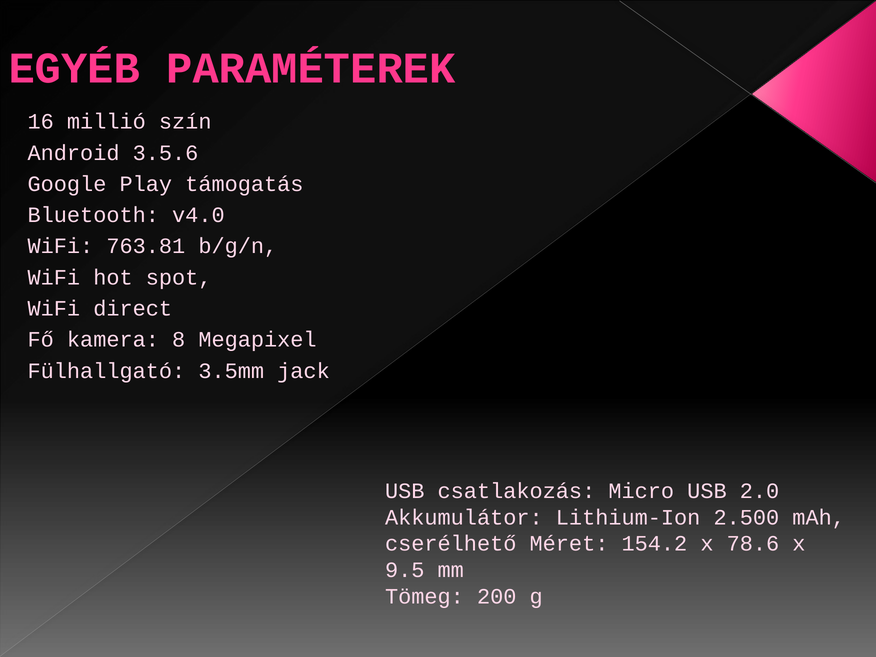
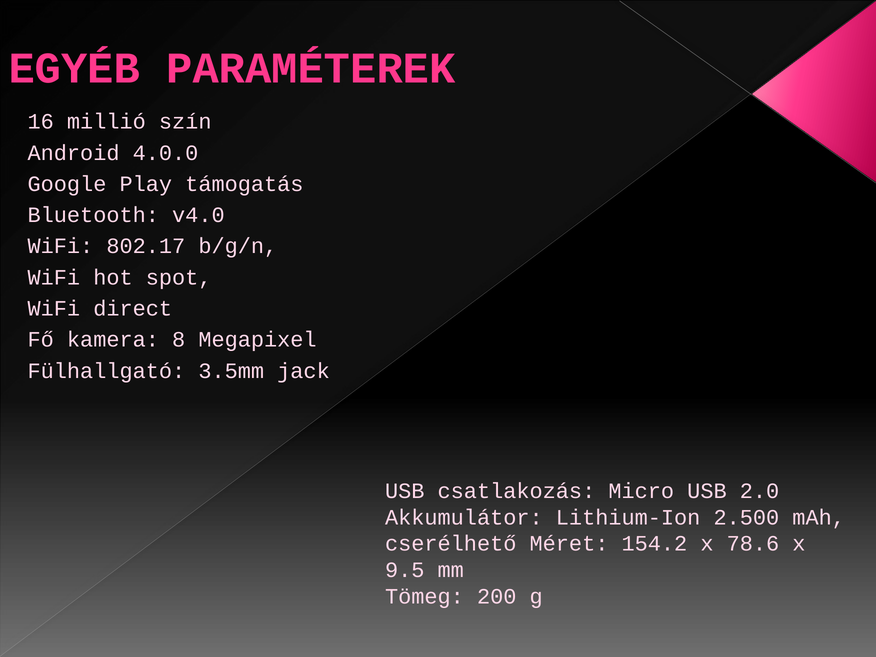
3.5.6: 3.5.6 -> 4.0.0 (166, 153)
763.81: 763.81 -> 802.17 (146, 246)
